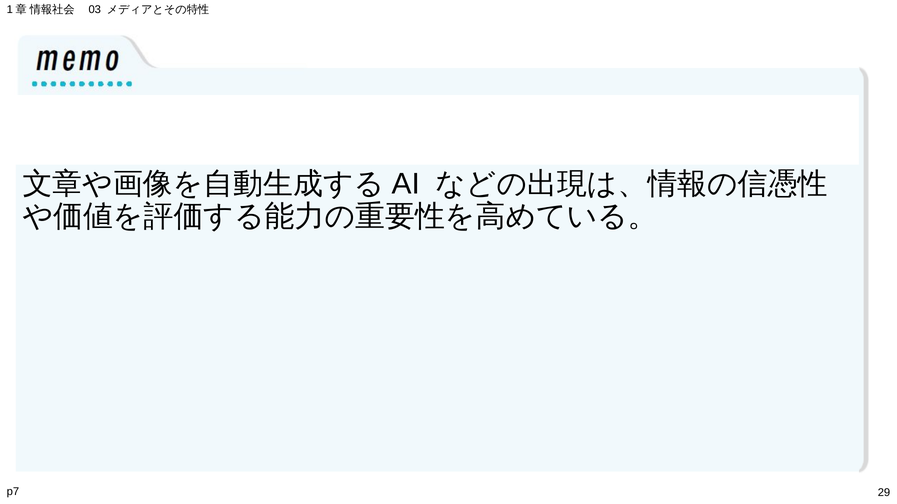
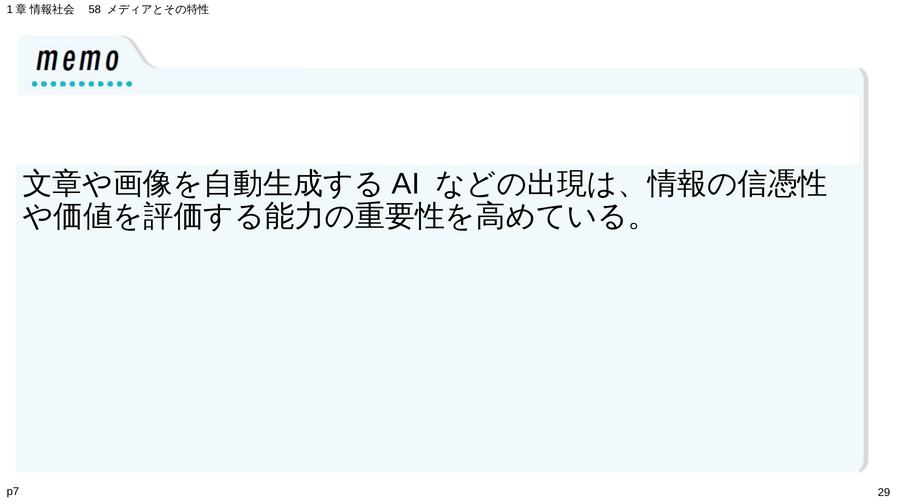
03: 03 -> 58 (95, 9)
